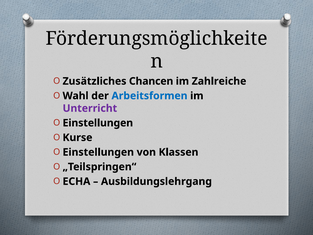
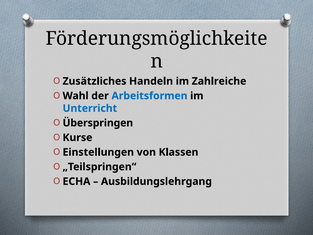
Chancen: Chancen -> Handeln (151, 81)
Unterricht colour: purple -> blue (90, 108)
Einstellungen: Einstellungen -> Überspringen (98, 123)
